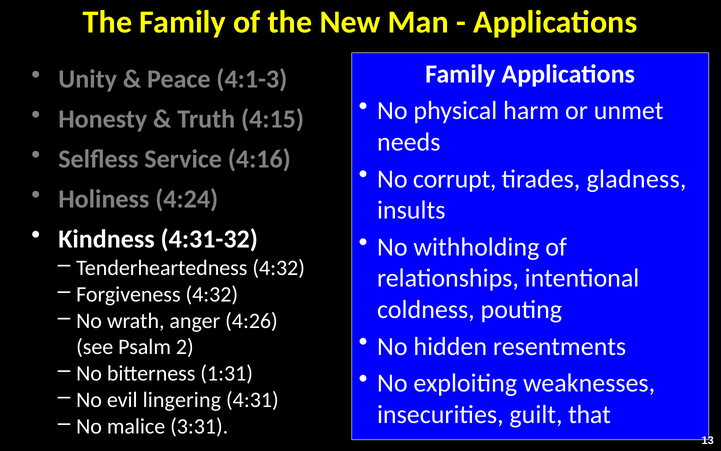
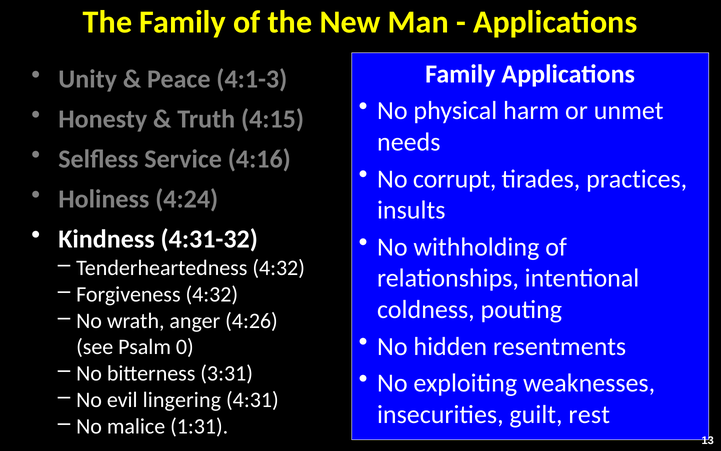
gladness: gladness -> practices (637, 179)
2: 2 -> 0 (185, 347)
1:31: 1:31 -> 3:31 (227, 373)
that: that -> rest (589, 414)
3:31: 3:31 -> 1:31 (199, 426)
